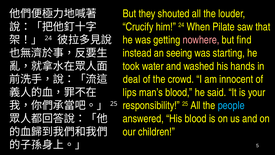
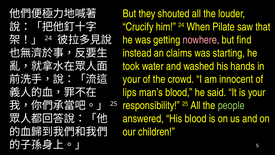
seeing: seeing -> claims (179, 53)
deal: deal -> your (132, 79)
people colour: light blue -> light green (231, 105)
